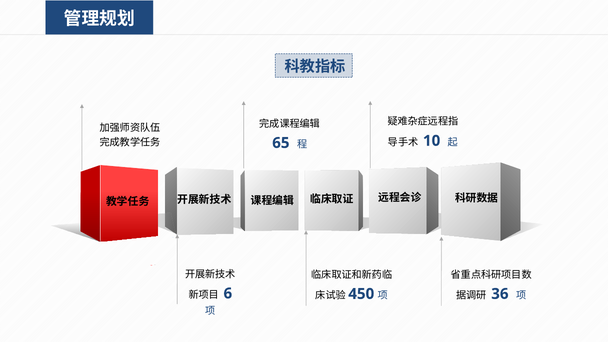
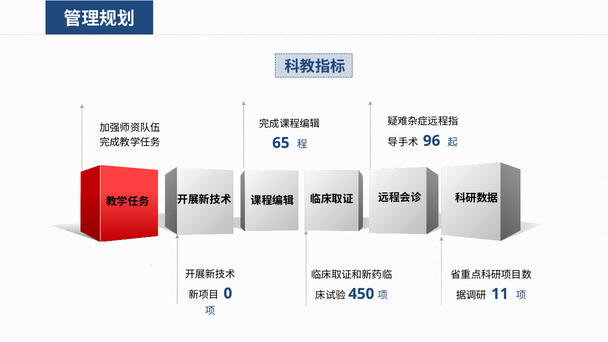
10: 10 -> 96 (432, 141)
6: 6 -> 0 (228, 293)
36: 36 -> 11 (500, 294)
